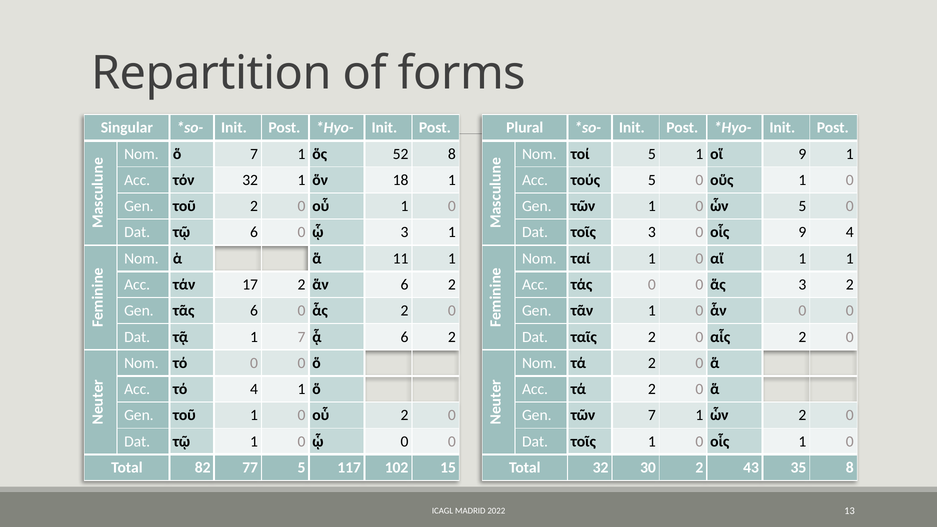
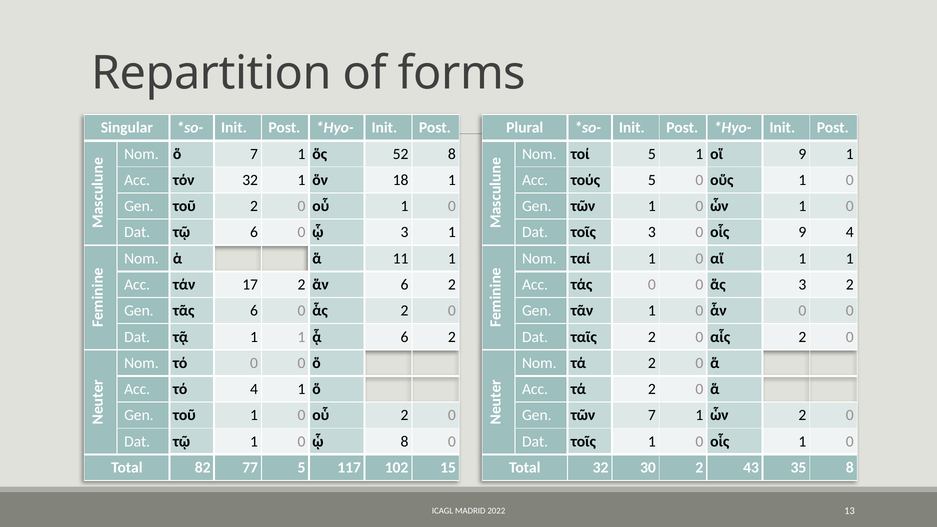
ὧν 5: 5 -> 1 (802, 206)
τᾷ 1 7: 7 -> 1 (301, 337)
ᾧ 0: 0 -> 8 (405, 442)
